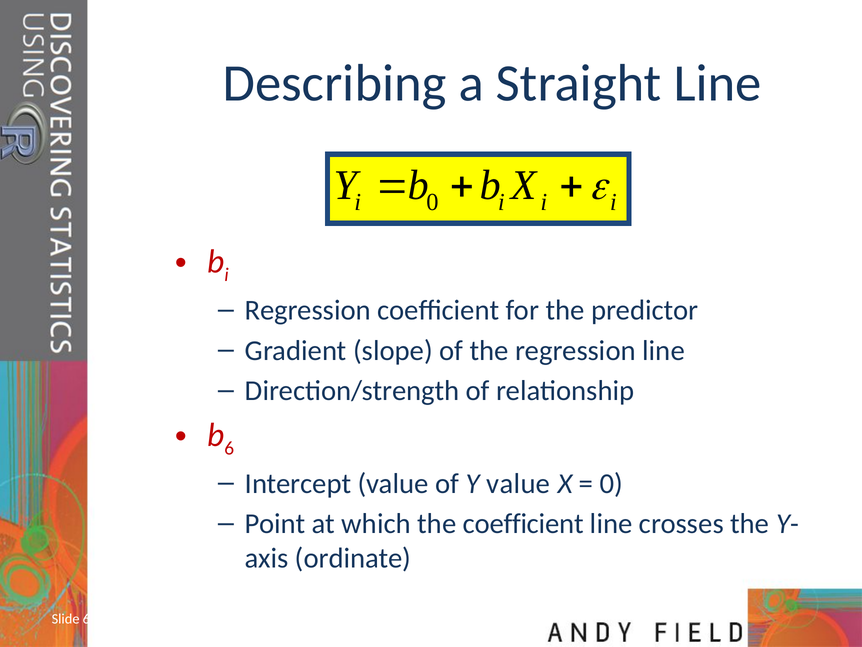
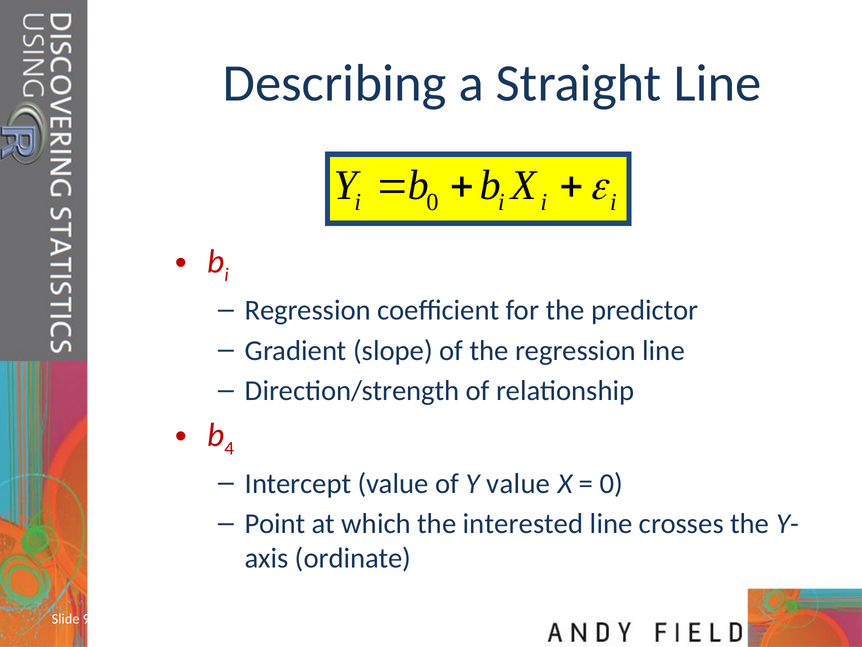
6: 6 -> 4 (229, 448)
the coefficient: coefficient -> interested (523, 523)
Slide 6: 6 -> 9 (86, 618)
